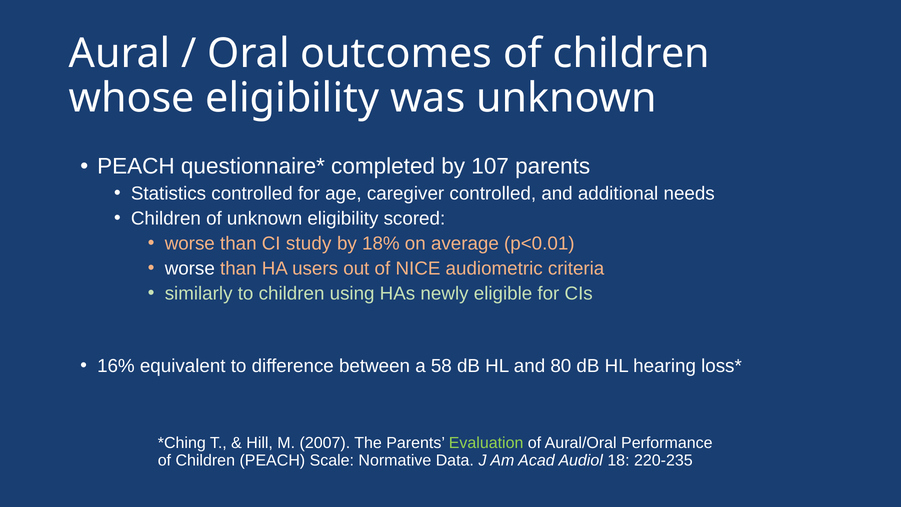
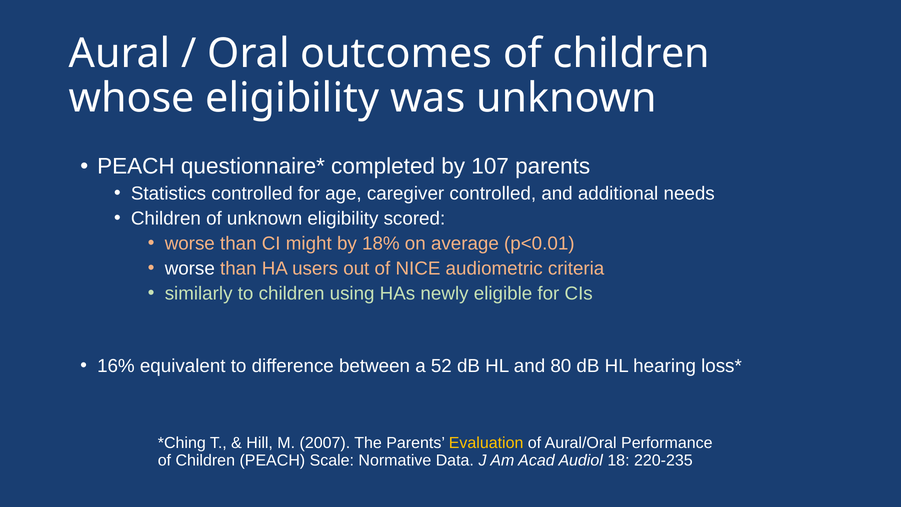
study: study -> might (309, 243)
58: 58 -> 52 (441, 366)
Evaluation colour: light green -> yellow (486, 443)
